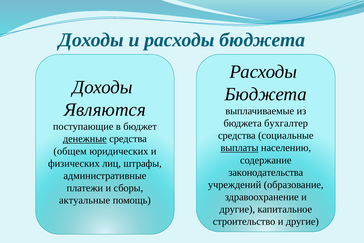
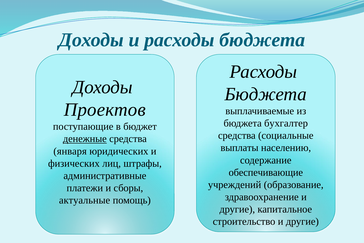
Являются: Являются -> Проектов (105, 110)
выплаты underline: present -> none (240, 148)
общем: общем -> января (70, 151)
законодательства: законодательства -> обеспечивающие (266, 172)
